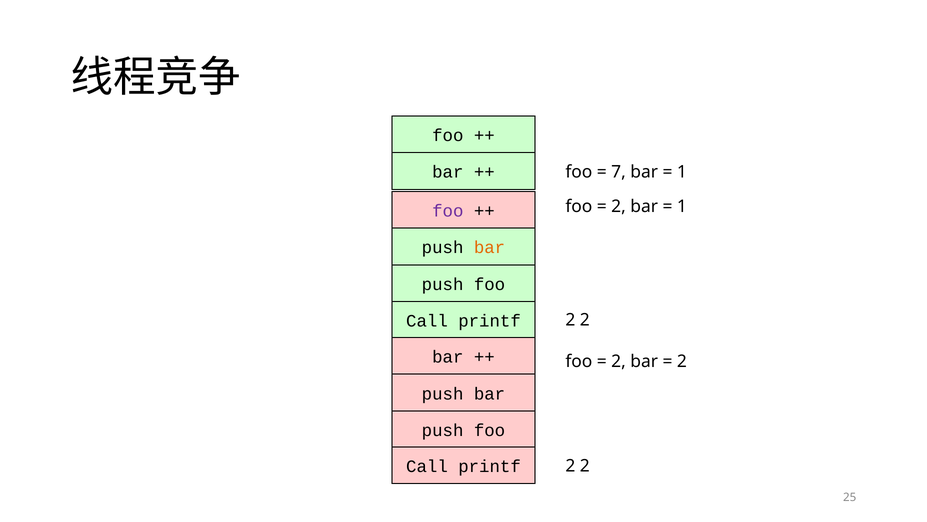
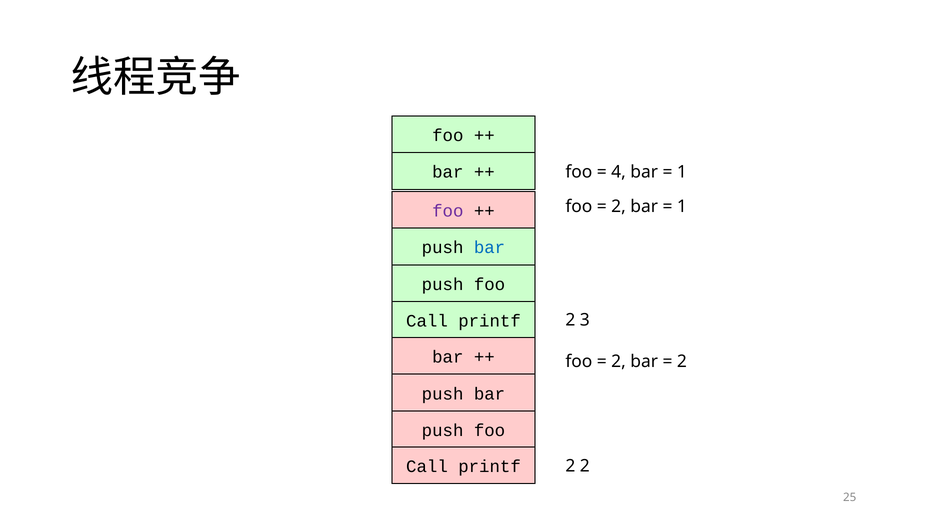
7: 7 -> 4 (619, 172)
bar colour: orange -> blue (490, 247)
2: 2 -> 3 (585, 319)
